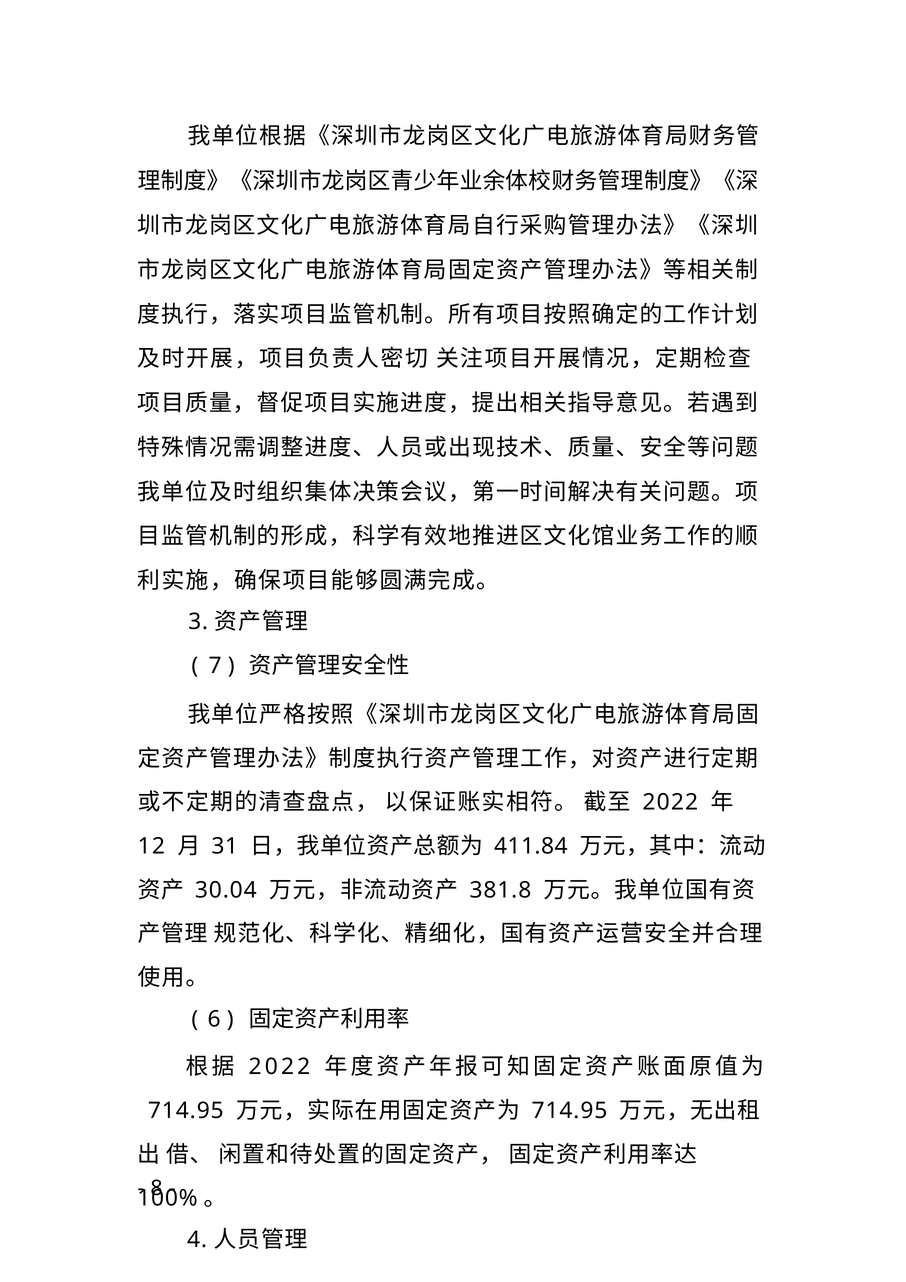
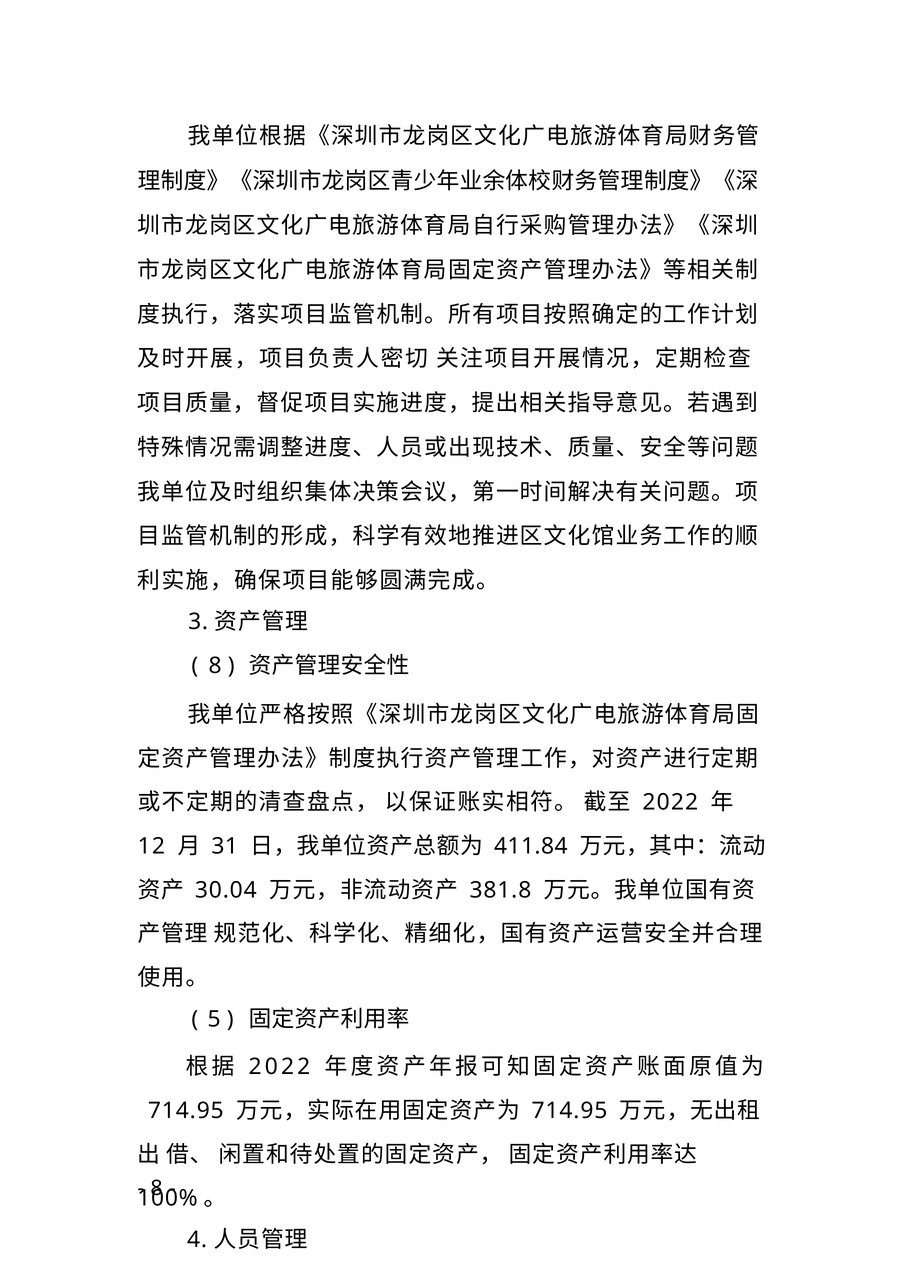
7: 7 -> 8 (215, 666)
6: 6 -> 5 (214, 1018)
